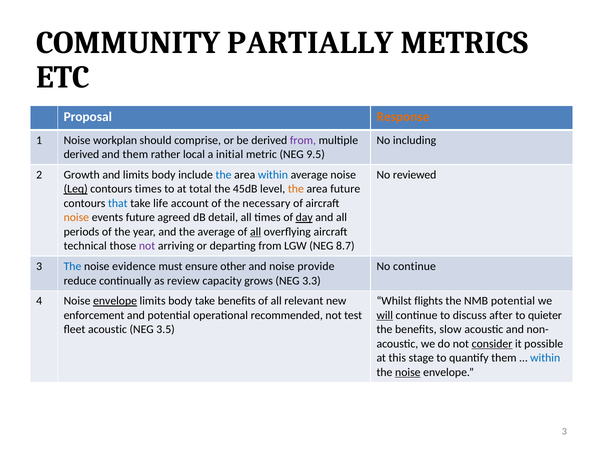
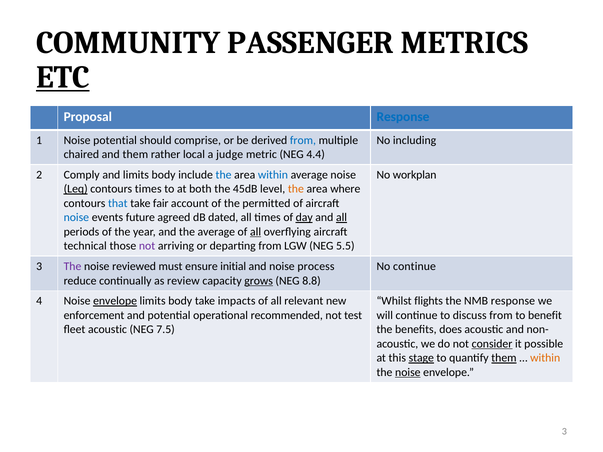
PARTIALLY: PARTIALLY -> PASSENGER (311, 43)
ETC underline: none -> present (63, 77)
Response colour: orange -> blue (403, 117)
Noise workplan: workplan -> potential (115, 140)
from colour: purple -> blue (303, 140)
derived: derived -> chaired (81, 155)
initial: initial -> judge (230, 155)
9.5: 9.5 -> 4.4 (316, 155)
Growth: Growth -> Comply (82, 175)
reviewed: reviewed -> workplan (415, 175)
total: total -> both (200, 189)
area future: future -> where (345, 189)
life: life -> fair (161, 203)
necessary: necessary -> permitted (266, 203)
noise colour: orange -> blue (76, 218)
detail: detail -> dated (223, 218)
all underline: none -> present (342, 218)
8.7: 8.7 -> 5.5 (345, 246)
The colour: blue -> purple (72, 267)
evidence: evidence -> reviewed (134, 267)
other: other -> initial (233, 267)
provide: provide -> process (316, 267)
grows underline: none -> present (259, 281)
3.3: 3.3 -> 8.8 (312, 281)
take benefits: benefits -> impacts (237, 301)
NMB potential: potential -> response (513, 301)
will underline: present -> none (385, 315)
discuss after: after -> from (501, 315)
quieter: quieter -> benefit (545, 315)
3.5: 3.5 -> 7.5 (166, 330)
slow: slow -> does (451, 330)
stage underline: none -> present (421, 358)
them underline: none -> present (504, 358)
within colour: blue -> orange (545, 358)
